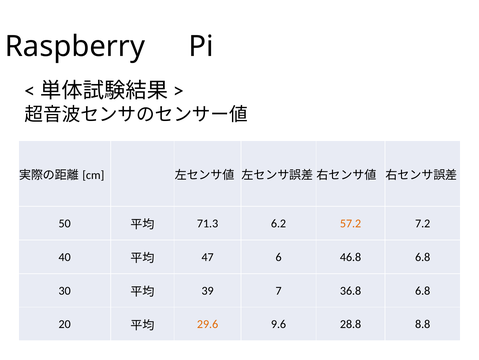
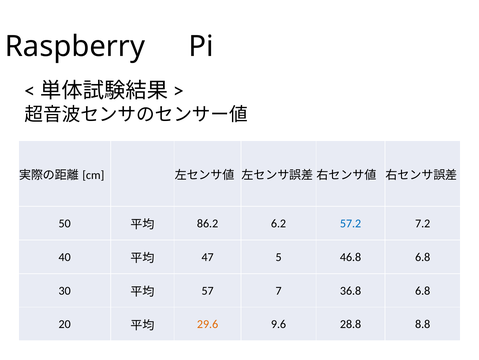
71.3: 71.3 -> 86.2 (208, 223)
57.2 colour: orange -> blue (351, 223)
6: 6 -> 5 (279, 257)
39: 39 -> 57 (208, 290)
